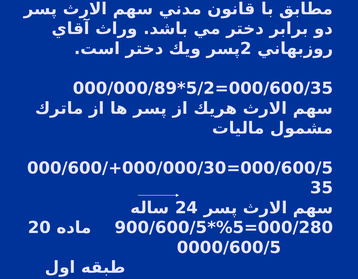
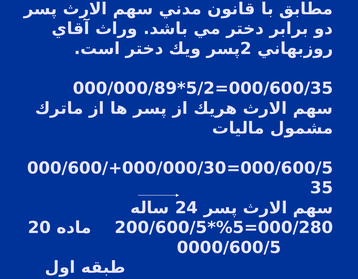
900/600/5: 900/600/5 -> 200/600/5 (161, 228)
